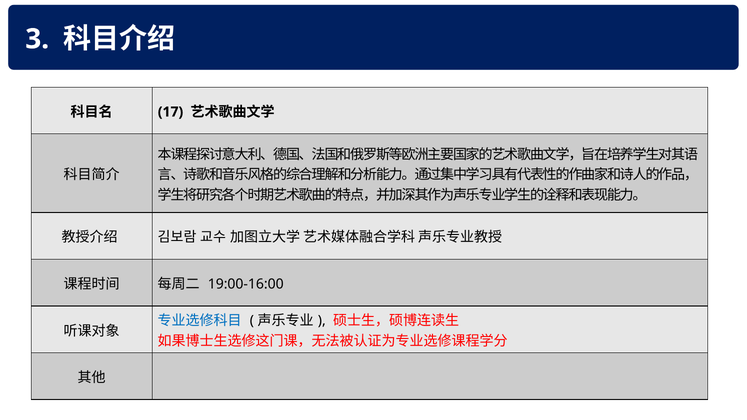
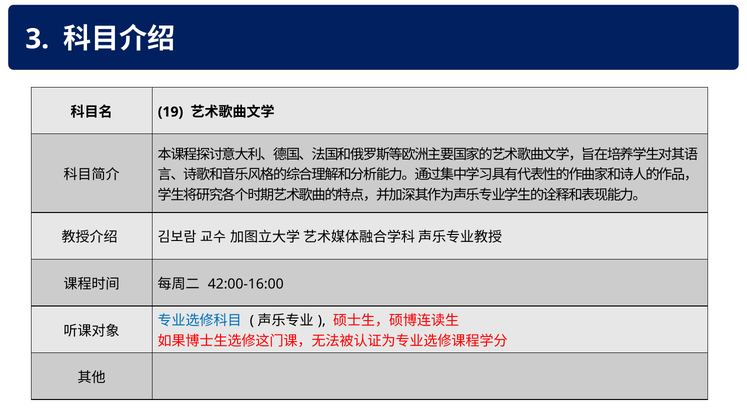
17: 17 -> 19 (171, 112)
19:00-16:00: 19:00-16:00 -> 42:00-16:00 (246, 284)
